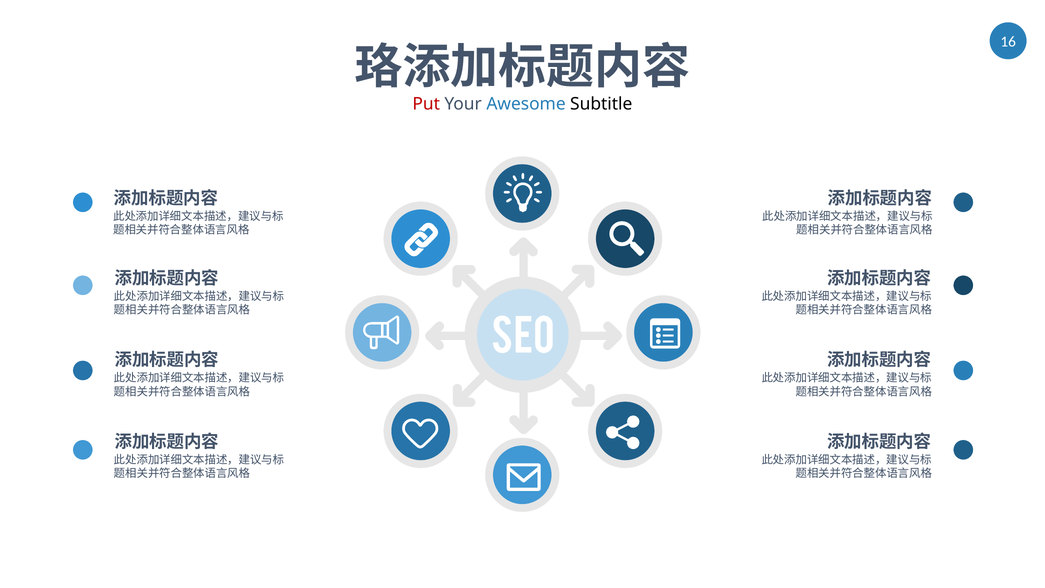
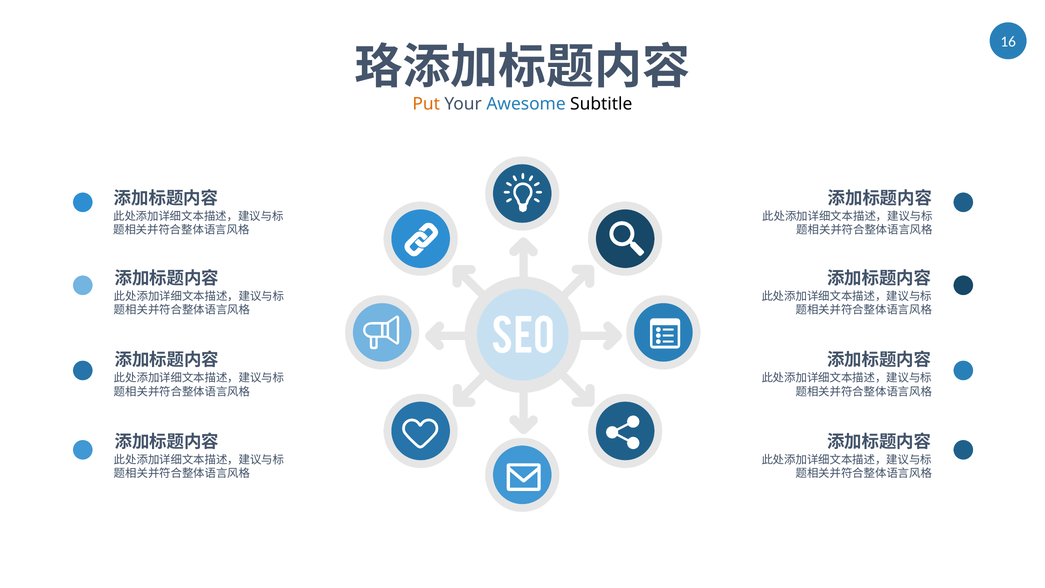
Put colour: red -> orange (426, 104)
